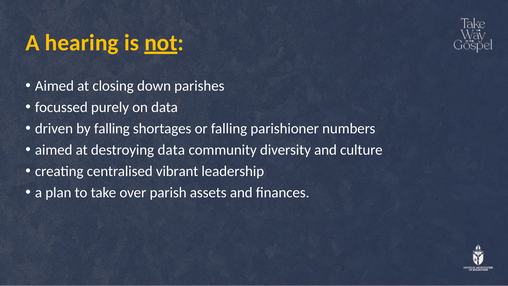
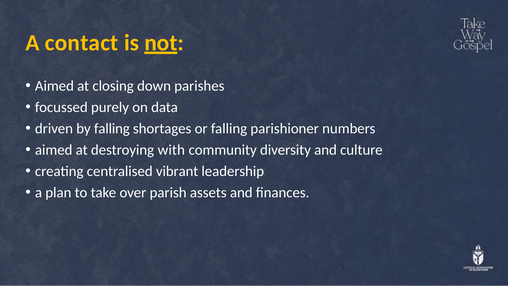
hearing: hearing -> contact (82, 43)
destroying data: data -> with (171, 150)
